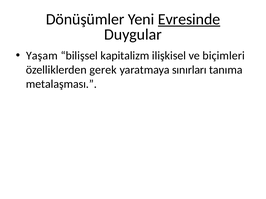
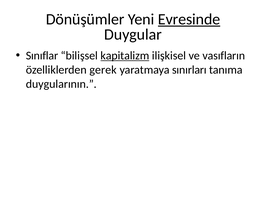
Yaşam: Yaşam -> Sınıflar (42, 56)
kapitalizm underline: none -> present (125, 56)
biçimleri: biçimleri -> vasıfların (224, 56)
metalaşması: metalaşması -> duygularının (61, 84)
